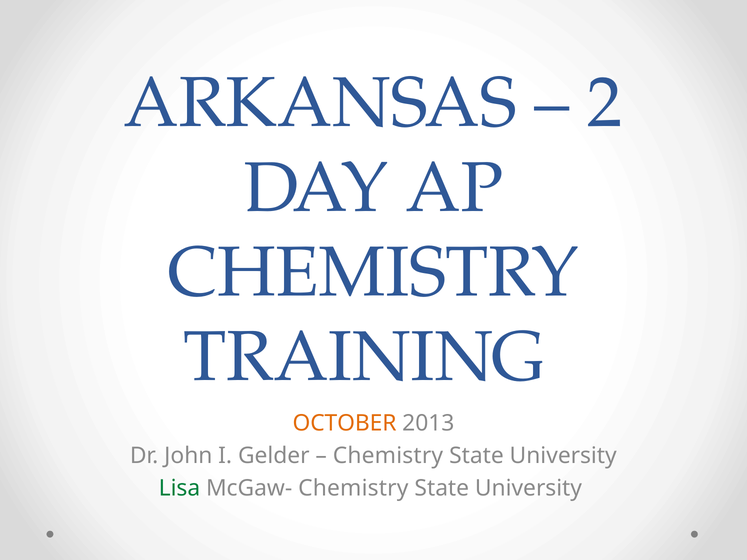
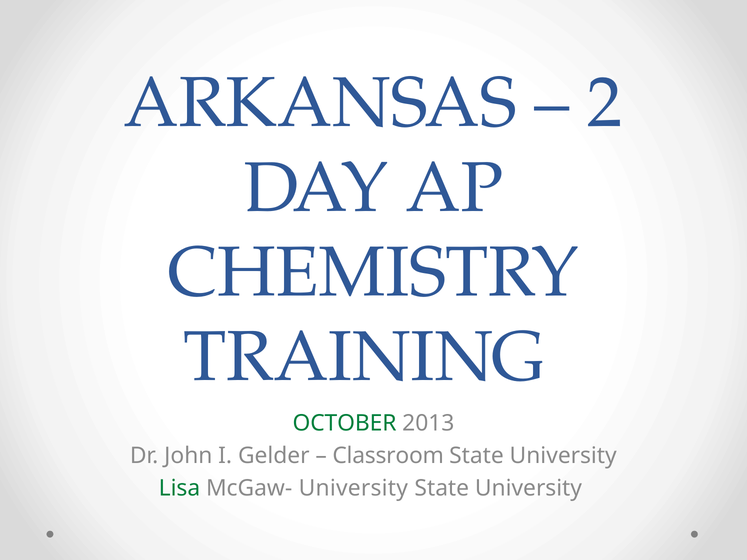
OCTOBER colour: orange -> green (345, 424)
Chemistry: Chemistry -> Classroom (388, 456)
McGaw- Chemistry: Chemistry -> University (353, 488)
